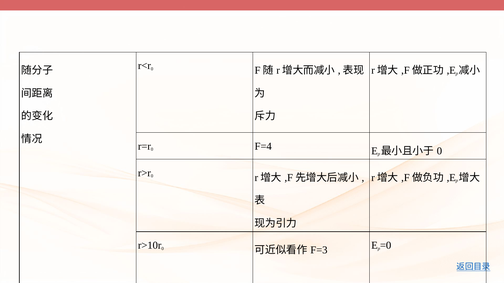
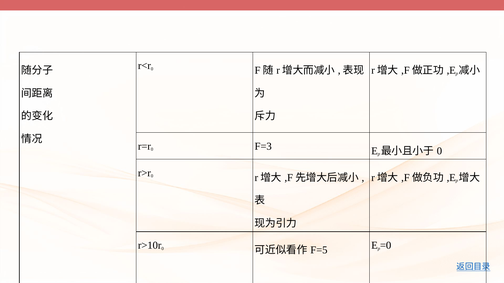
F=4: F=4 -> F=3 (263, 146)
F=3: F=3 -> F=5 (319, 250)
